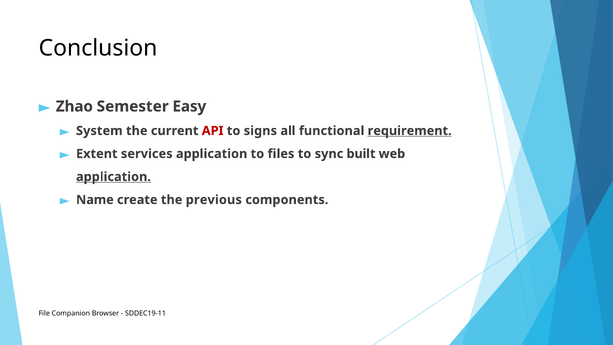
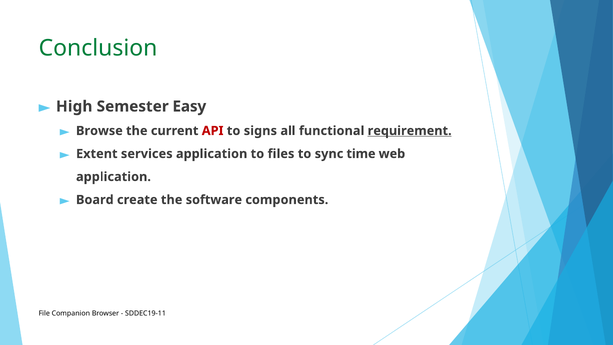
Conclusion colour: black -> green (98, 48)
Zhao: Zhao -> High (74, 106)
System: System -> Browse (99, 131)
built: built -> time (361, 154)
application underline: present -> none (113, 177)
Name: Name -> Board (95, 200)
previous: previous -> software (214, 200)
